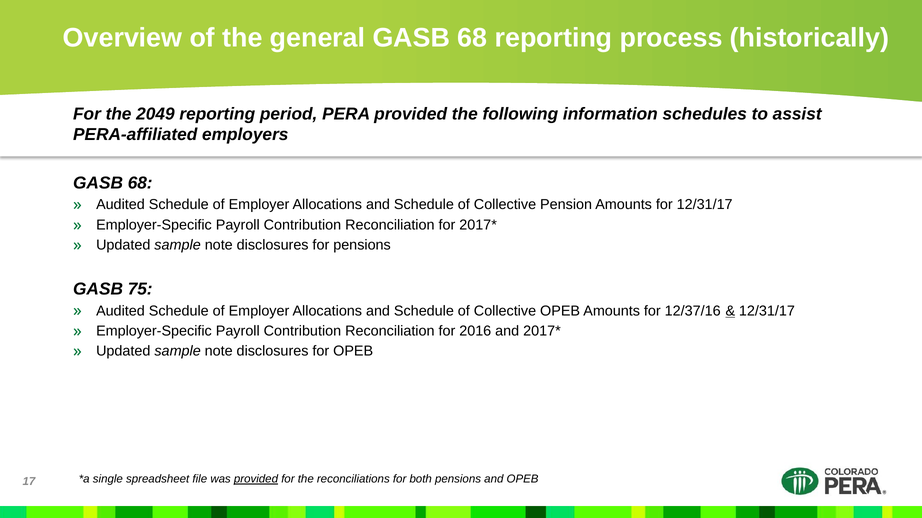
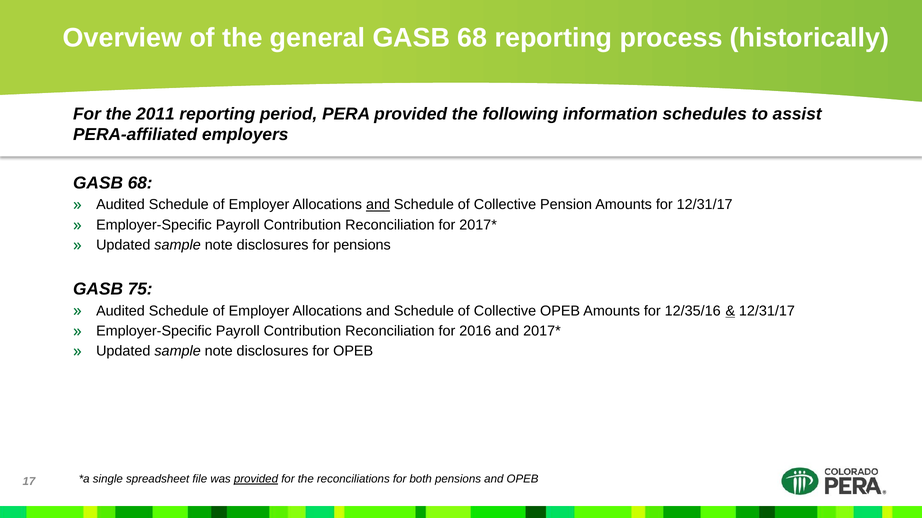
2049: 2049 -> 2011 (155, 114)
and underline: none -> present (378, 205)
12/37/16: 12/37/16 -> 12/35/16 (693, 311)
